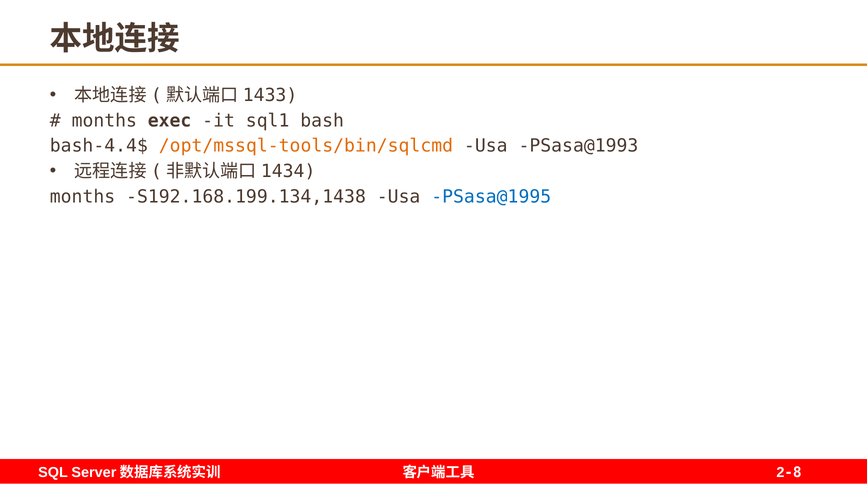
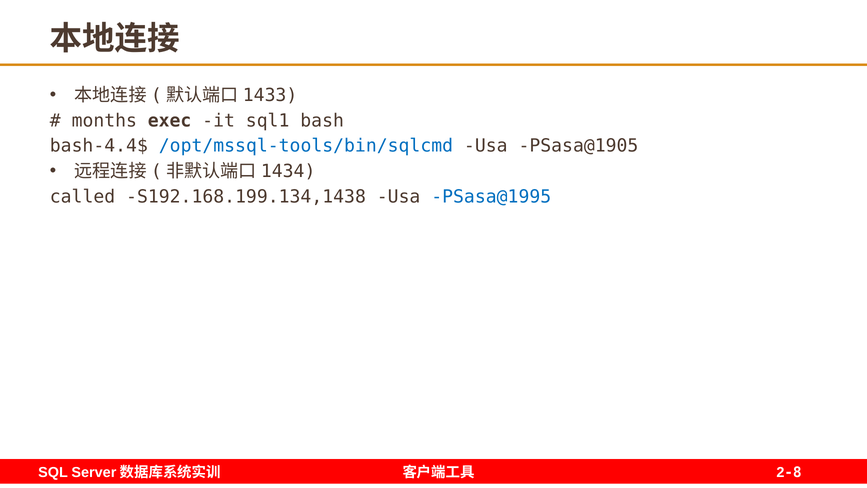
/opt/mssql-tools/bin/sqlcmd colour: orange -> blue (306, 146)
PSasa@1993: PSasa@1993 -> PSasa@1905 (578, 146)
months: months -> called (83, 197)
